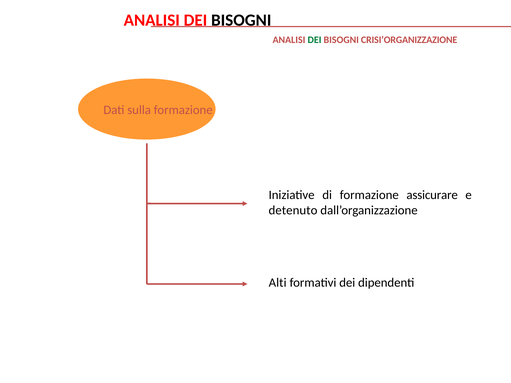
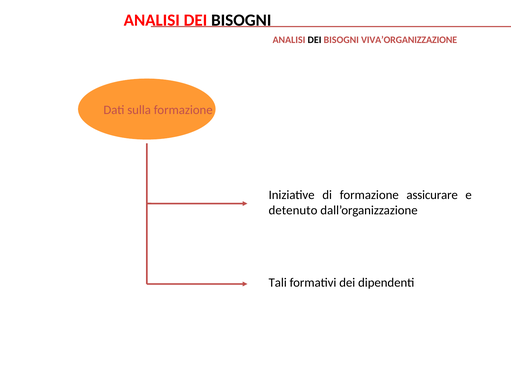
DEI colour: green -> black (315, 40)
CRISI’ORGANIZZAZIONE: CRISI’ORGANIZZAZIONE -> VIVA’ORGANIZZAZIONE (409, 40)
Alti: Alti -> Tali (278, 283)
